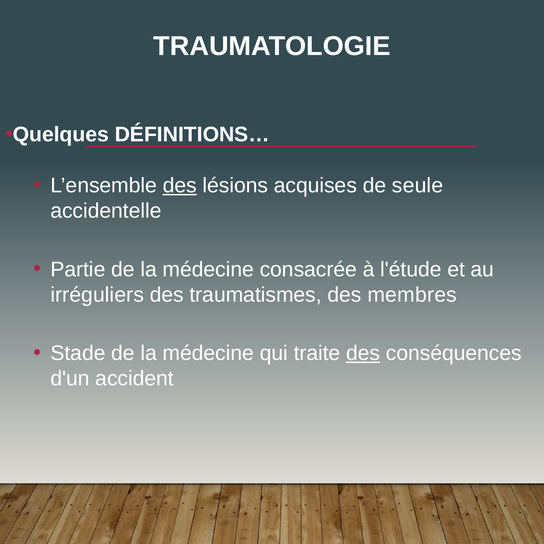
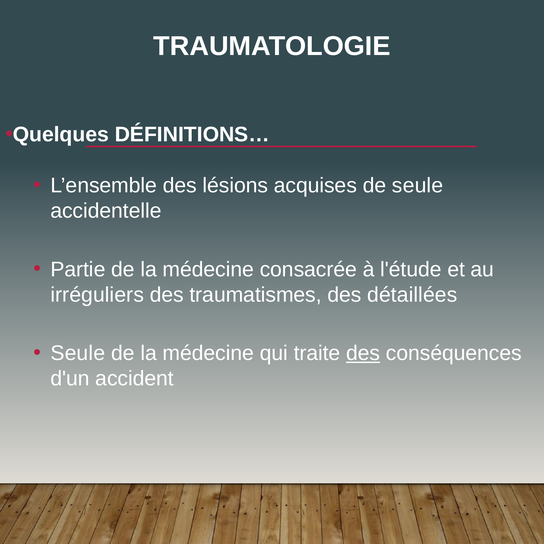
des underline: present -> none (180, 186)
membres: membres -> détaillées (412, 295)
Stade: Stade -> Seule (78, 353)
